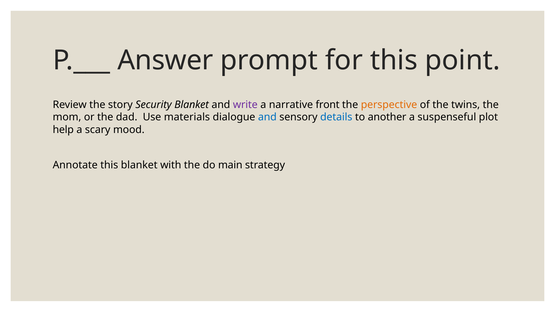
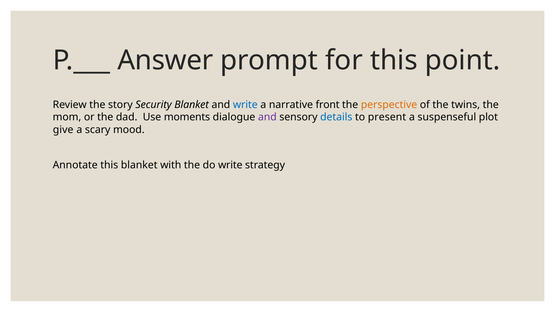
write colour: purple -> blue (245, 105)
materials: materials -> moments (187, 117)
and colour: blue -> purple (267, 117)
another: another -> present (387, 117)
help: help -> give (63, 130)
do main: main -> write (230, 165)
